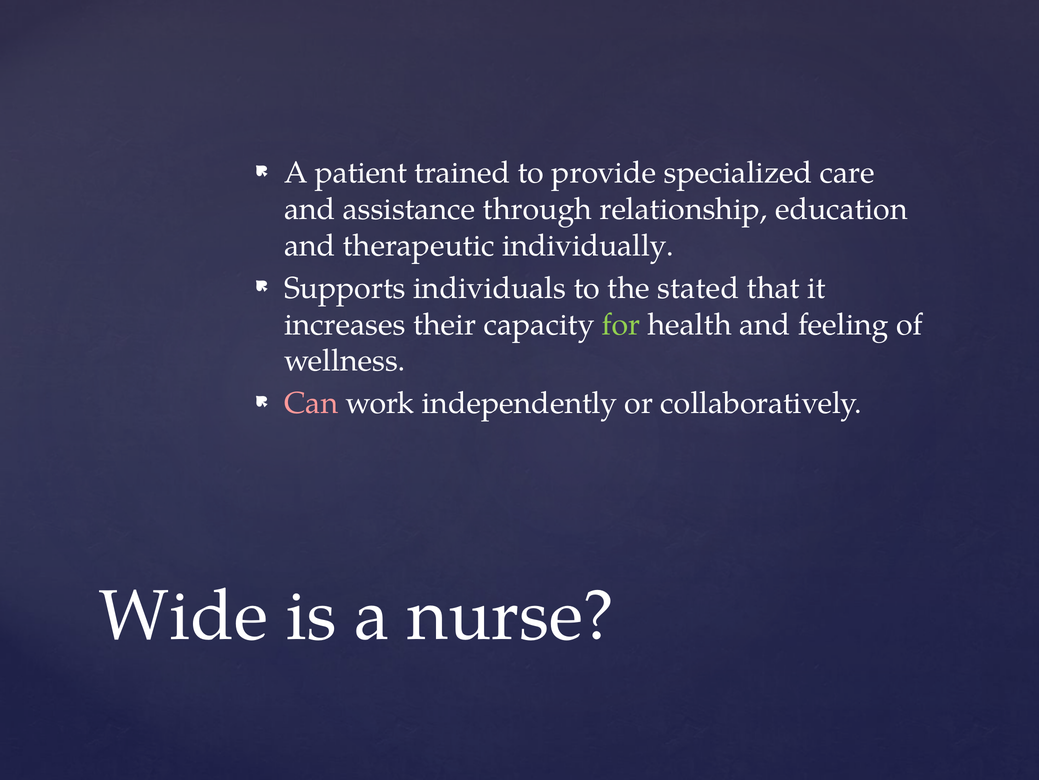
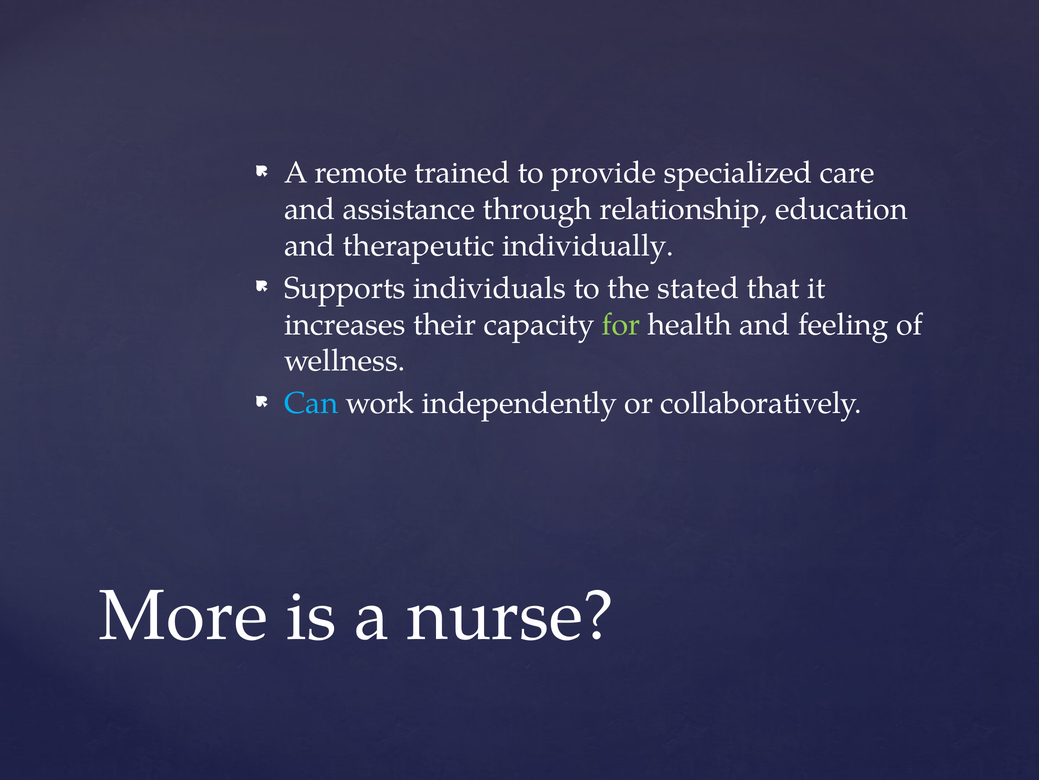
patient: patient -> remote (361, 173)
Can colour: pink -> light blue (311, 403)
Wide: Wide -> More (183, 615)
